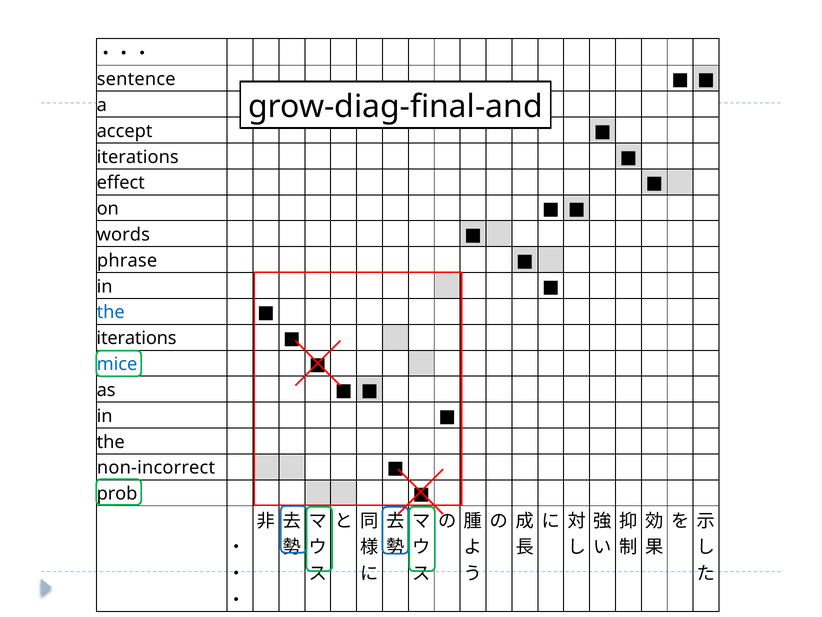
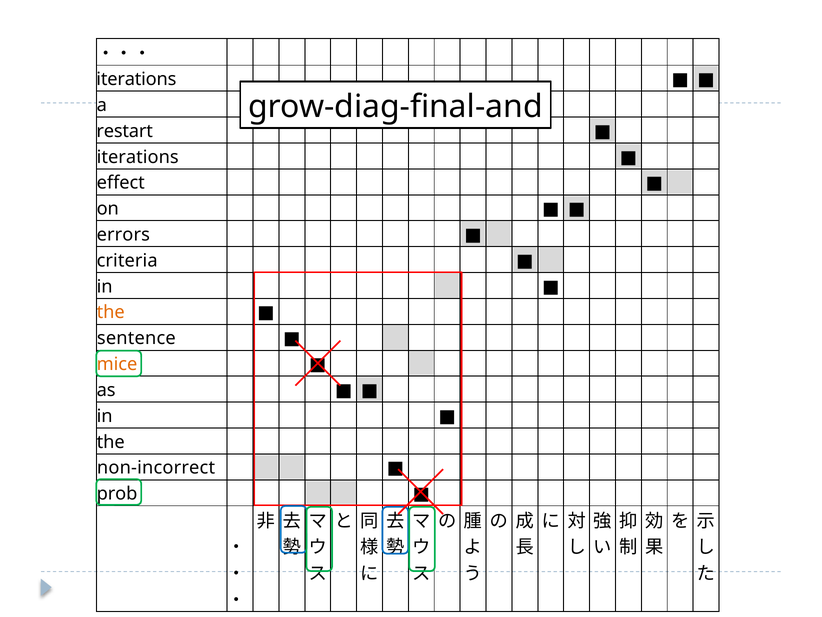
sentence: sentence -> iterations (136, 79)
accept: accept -> restart (125, 131)
words: words -> errors (123, 235)
phrase: phrase -> criteria (127, 260)
the colour: blue -> orange (111, 312)
iterations: iterations -> sentence (136, 338)
mice colour: blue -> orange (117, 364)
